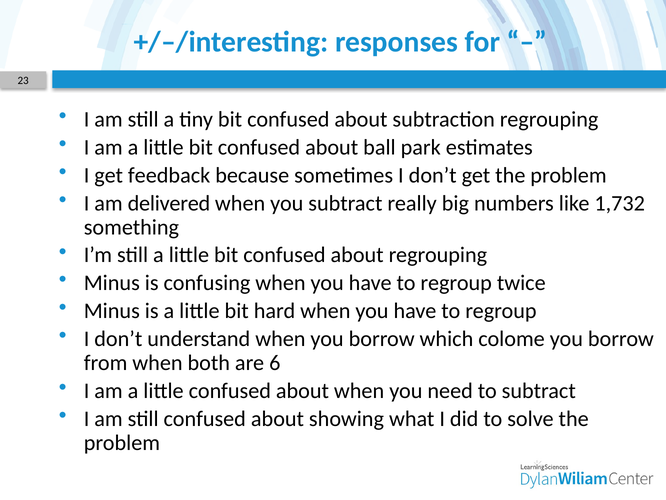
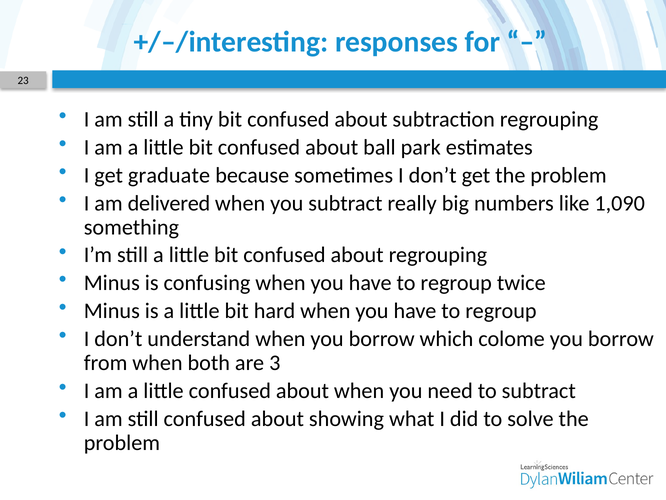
feedback: feedback -> graduate (169, 175)
1,732: 1,732 -> 1,090 (620, 203)
6: 6 -> 3 (275, 363)
